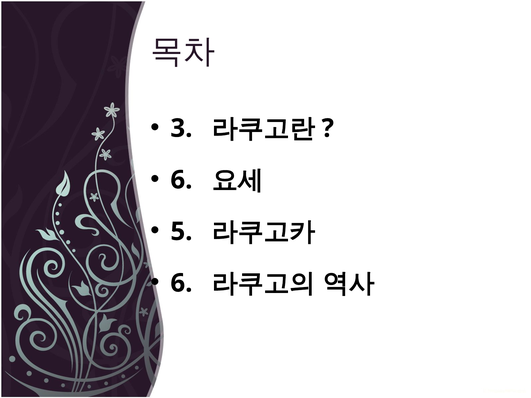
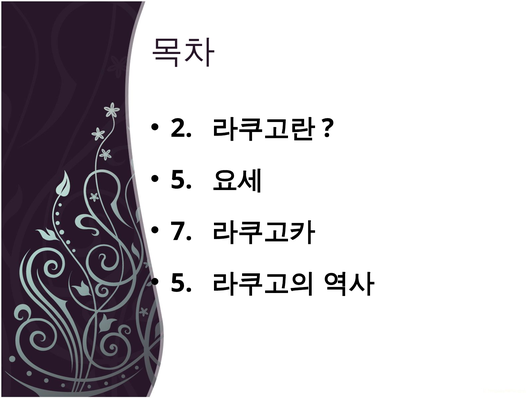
3: 3 -> 2 (181, 128)
6: 6 -> 5 (181, 180)
5: 5 -> 7 (181, 232)
6: 6 -> 5 (181, 283)
